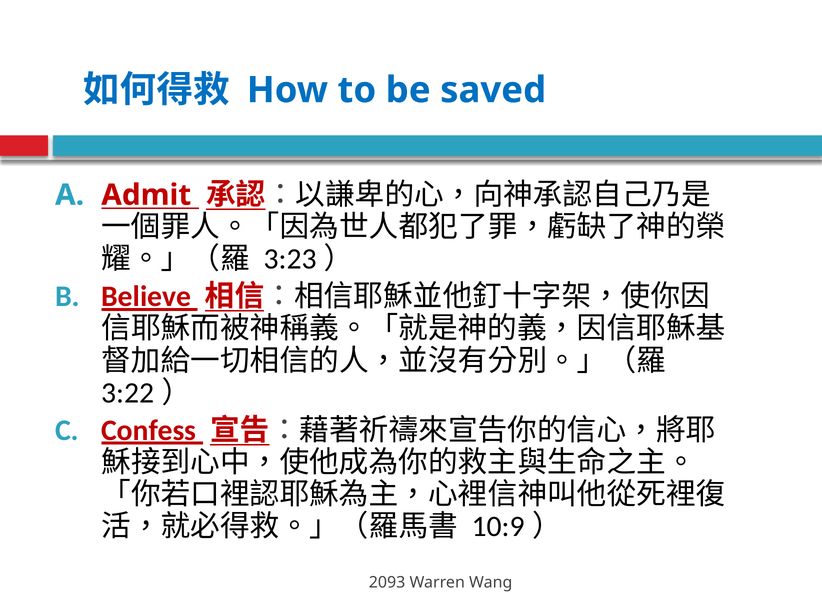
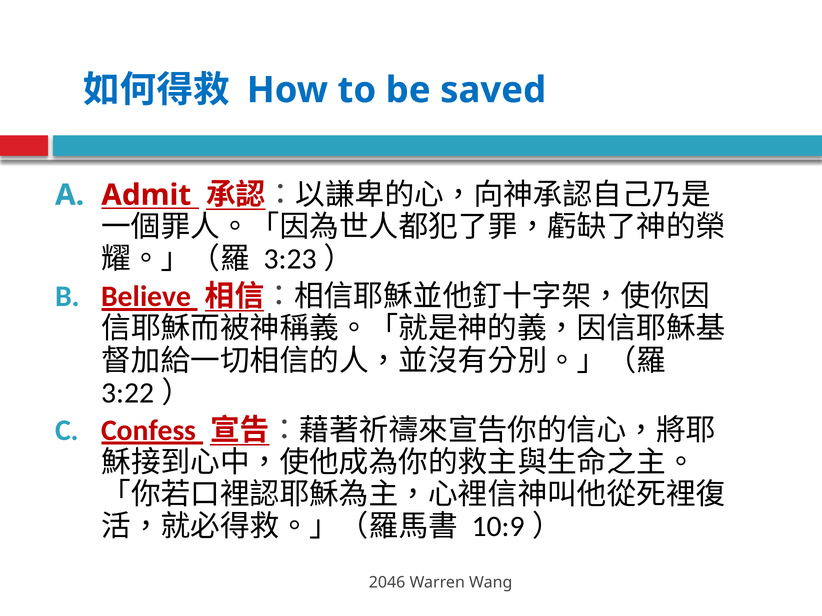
2093: 2093 -> 2046 (387, 583)
